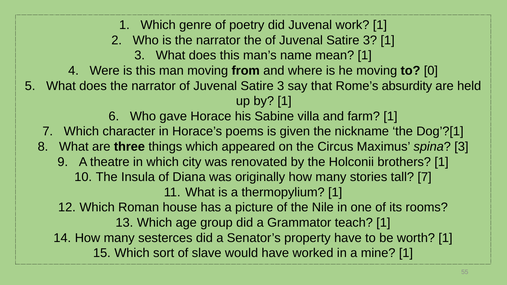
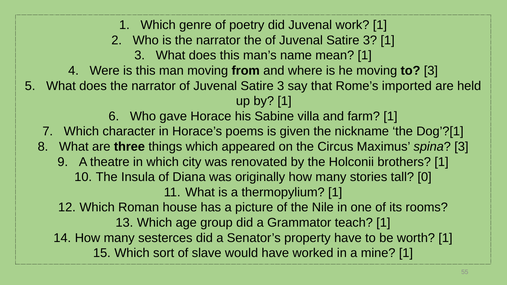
to 0: 0 -> 3 (431, 71)
absurdity: absurdity -> imported (407, 86)
tall 7: 7 -> 0 (425, 177)
